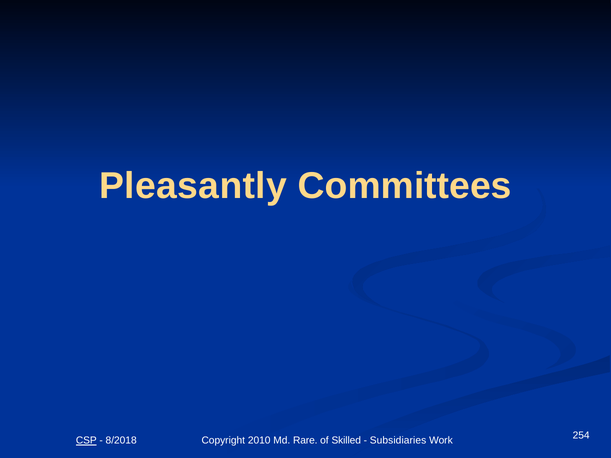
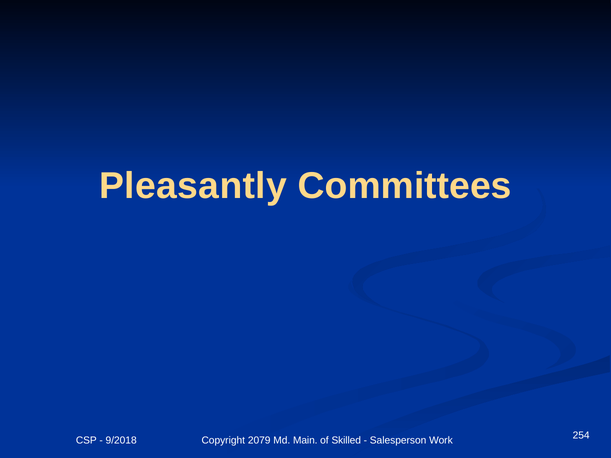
CSP underline: present -> none (86, 441)
8/2018: 8/2018 -> 9/2018 (121, 441)
2010: 2010 -> 2079 (259, 441)
Rare: Rare -> Main (305, 441)
Subsidiaries: Subsidiaries -> Salesperson (398, 441)
